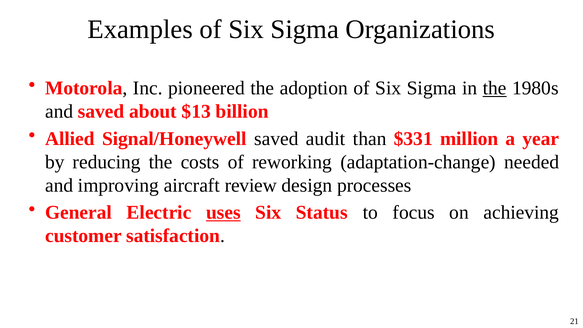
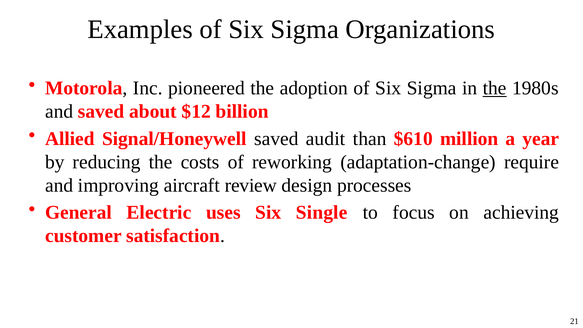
$13: $13 -> $12 (196, 111)
$331: $331 -> $610 (413, 139)
needed: needed -> require (532, 162)
uses underline: present -> none (223, 212)
Status: Status -> Single (322, 212)
